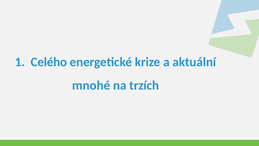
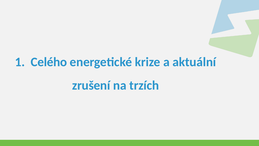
mnohé: mnohé -> zrušení (91, 85)
